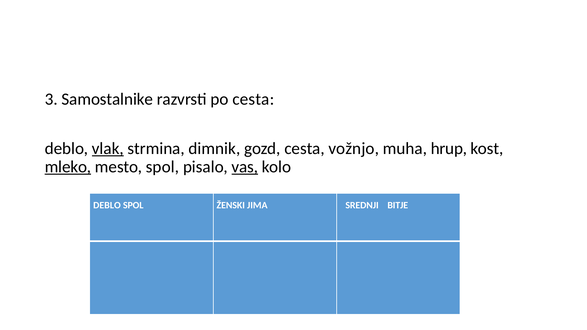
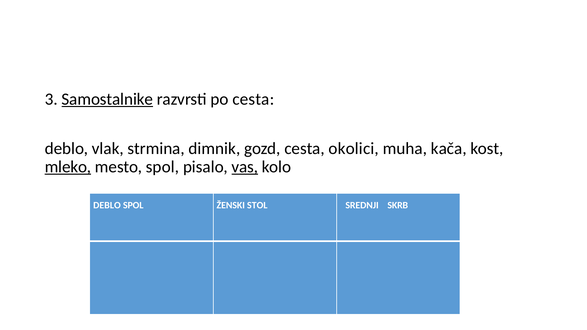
Samostalnike underline: none -> present (107, 99)
vlak underline: present -> none (108, 148)
vožnjo: vožnjo -> okolici (354, 148)
hrup: hrup -> kača (449, 148)
JIMA: JIMA -> STOL (257, 206)
BITJE: BITJE -> SKRB (398, 206)
